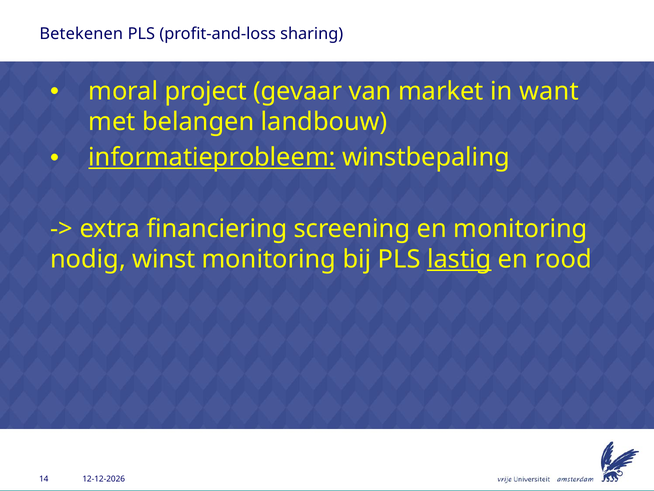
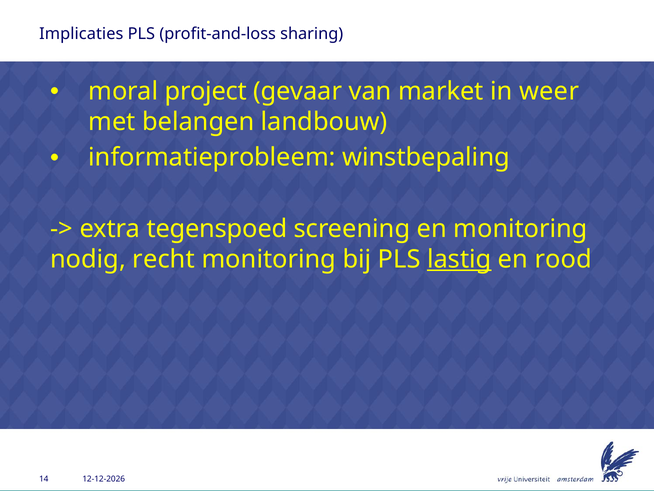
Betekenen: Betekenen -> Implicaties (81, 34)
want: want -> weer (549, 91)
informatieprobleem underline: present -> none (212, 157)
financiering: financiering -> tegenspoed (217, 229)
winst: winst -> recht (164, 259)
